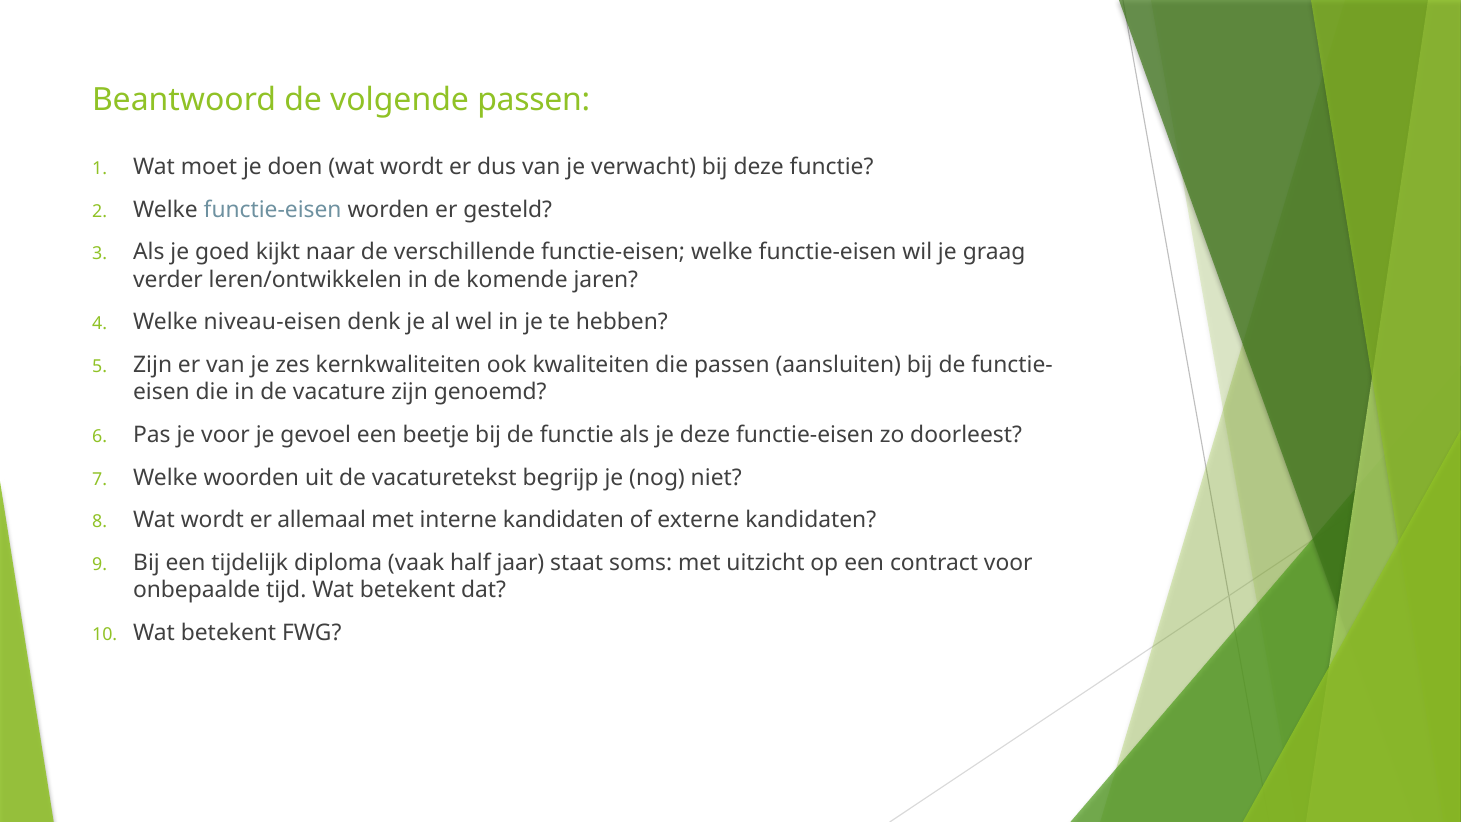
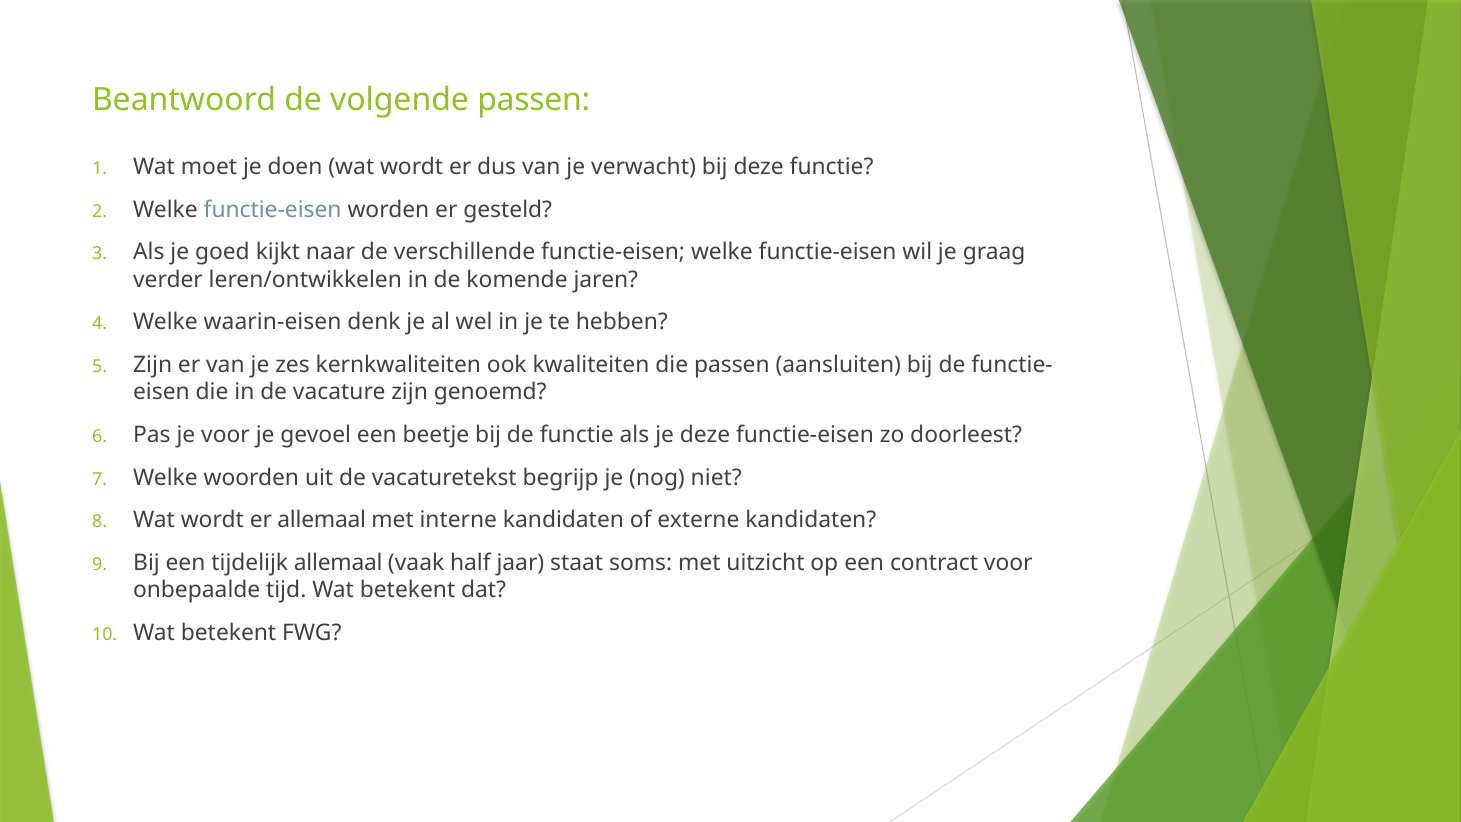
niveau-eisen: niveau-eisen -> waarin-eisen (273, 322)
tijdelijk diploma: diploma -> allemaal (338, 563)
